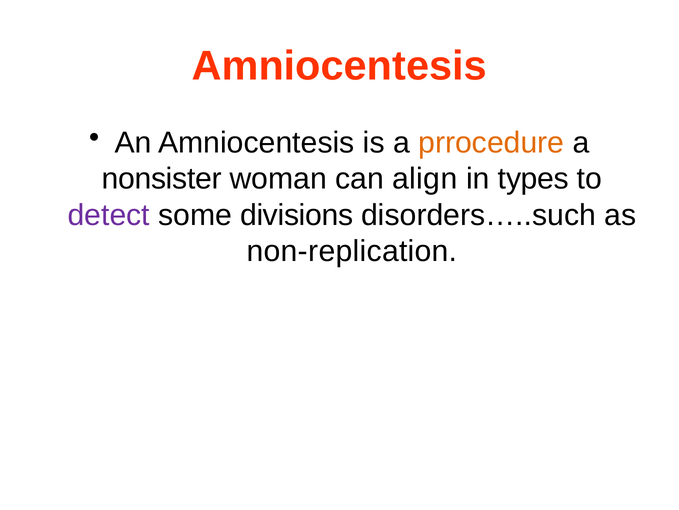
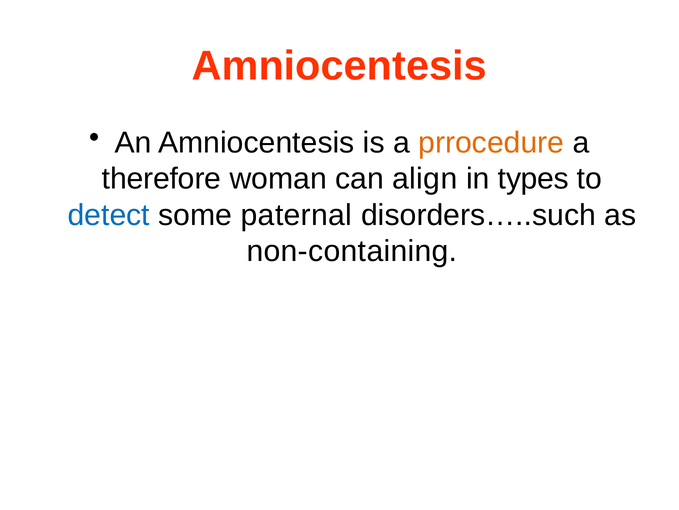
nonsister: nonsister -> therefore (162, 179)
detect colour: purple -> blue (109, 215)
divisions: divisions -> paternal (296, 215)
non-replication: non-replication -> non-containing (352, 251)
